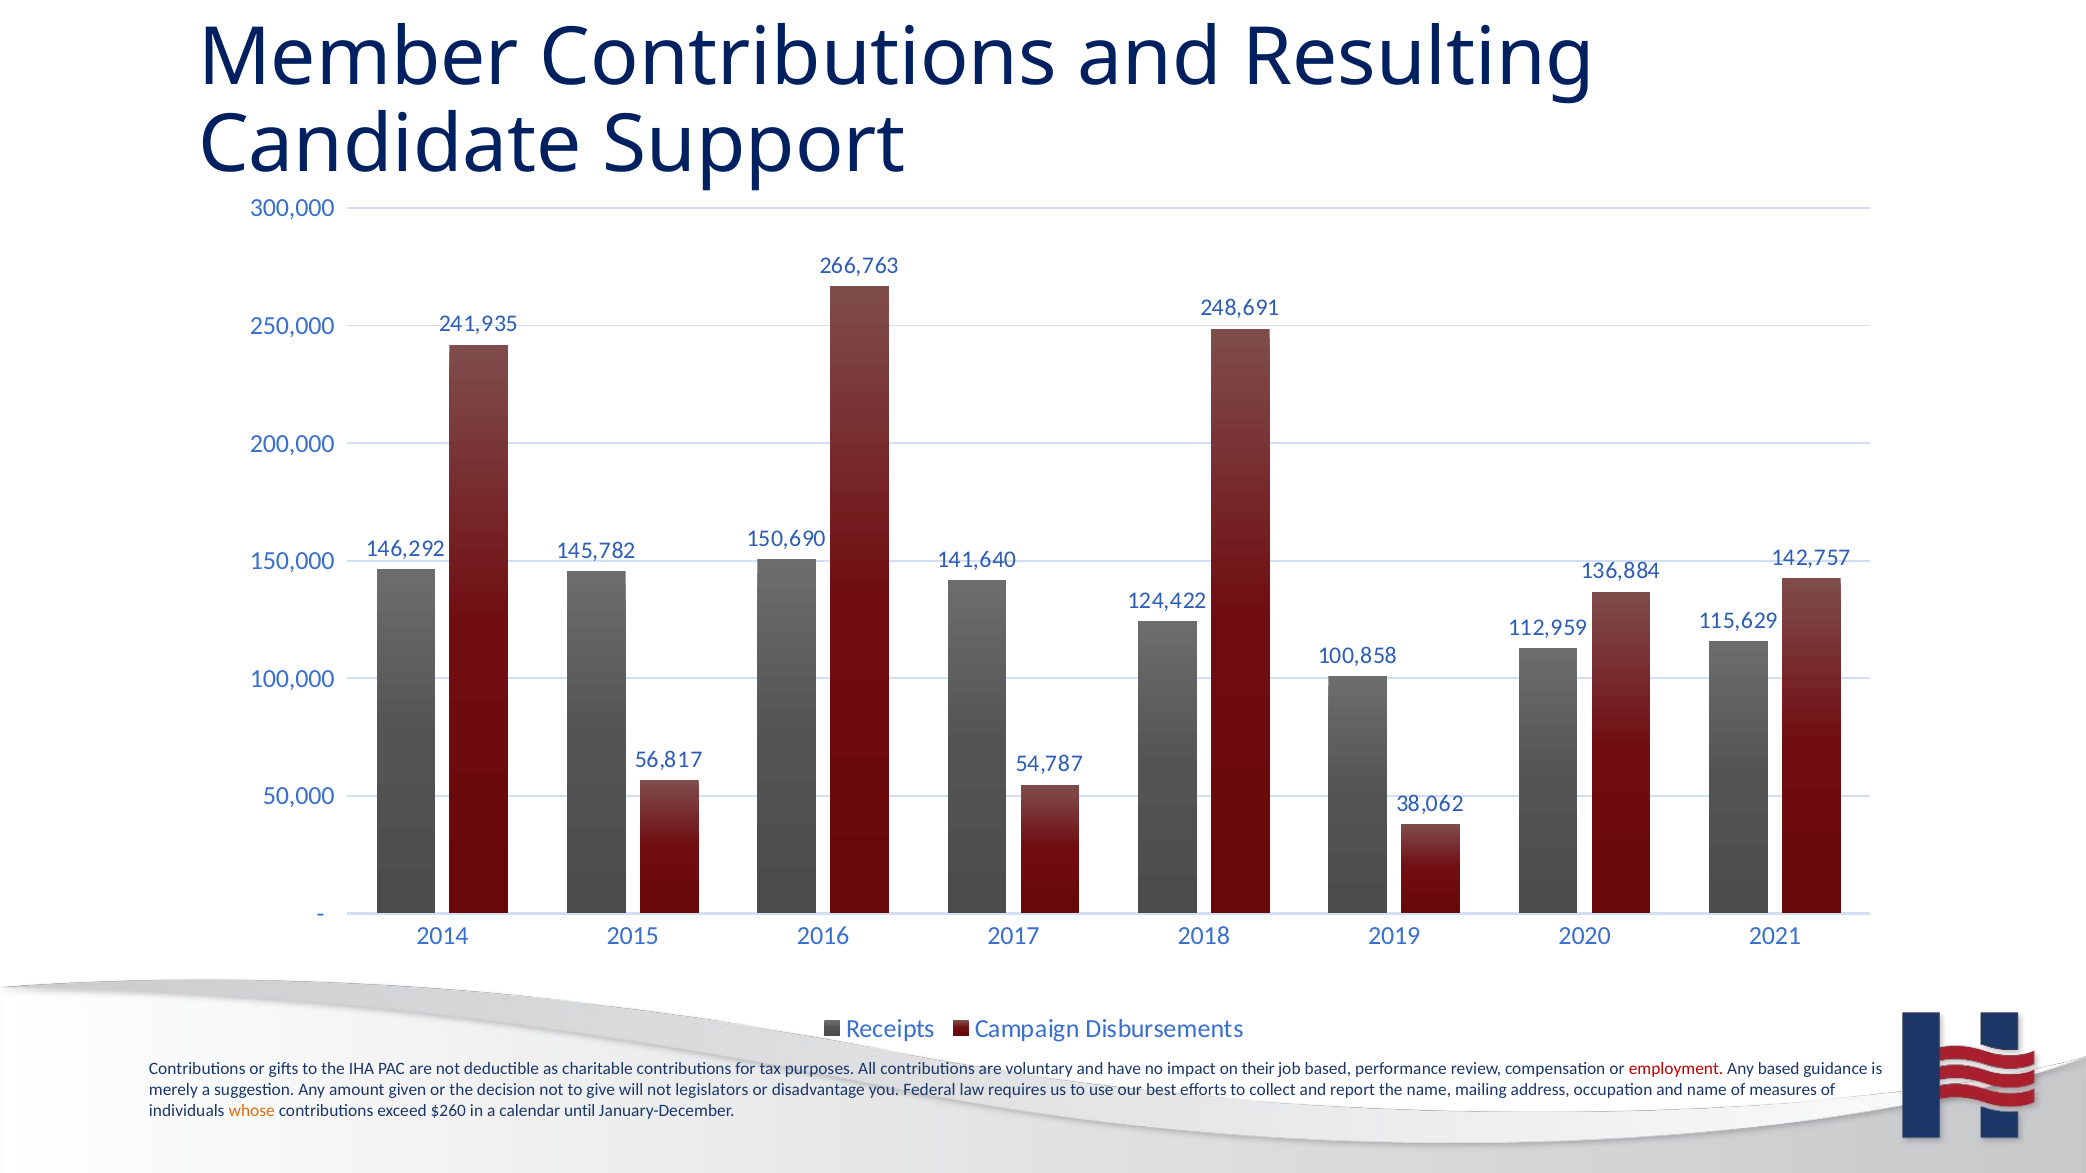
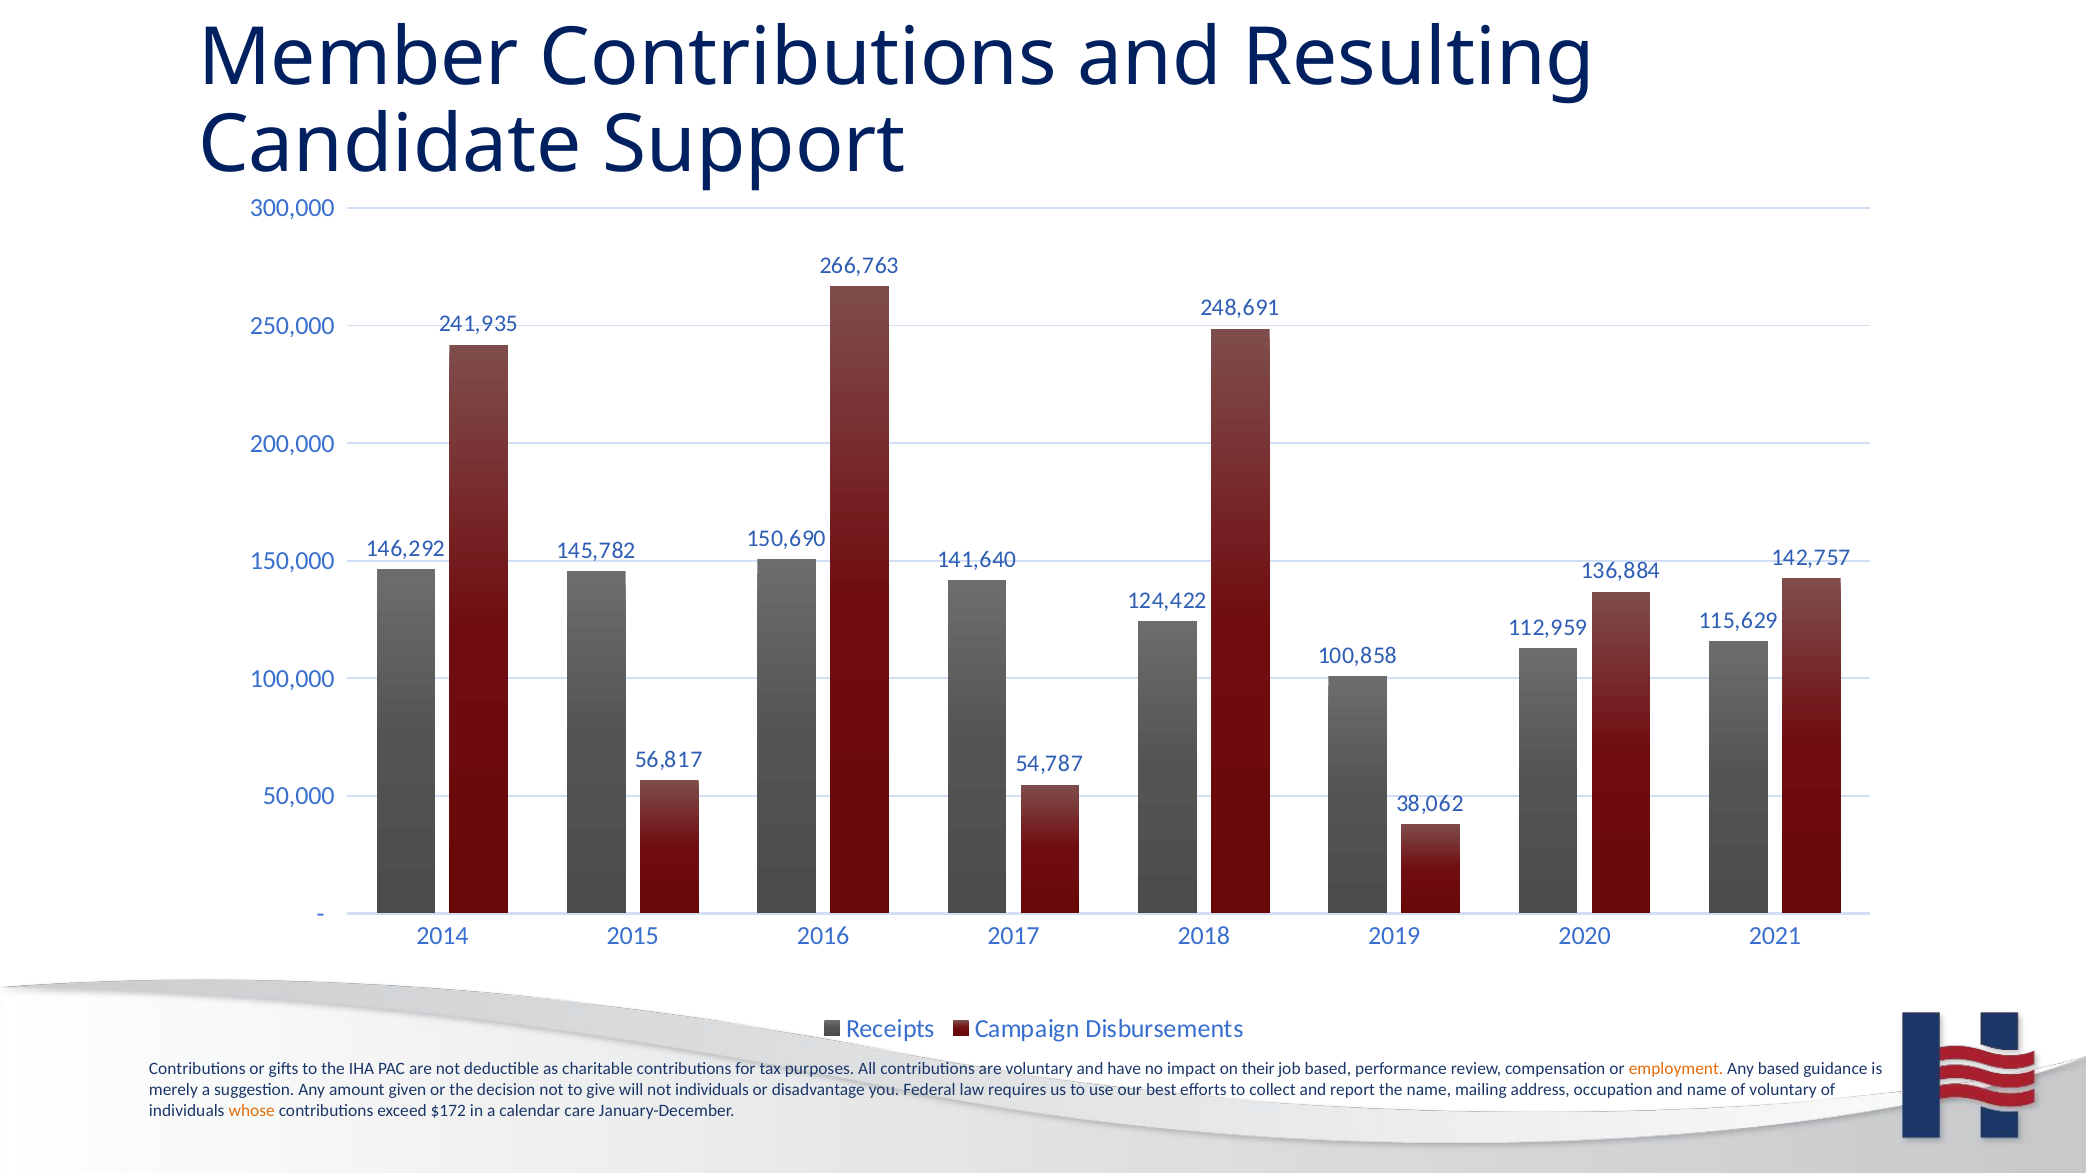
employment colour: red -> orange (1676, 1070)
not legislators: legislators -> individuals (712, 1090)
of measures: measures -> voluntary (1783, 1090)
$260: $260 -> $172 (448, 1111)
until: until -> care (580, 1111)
